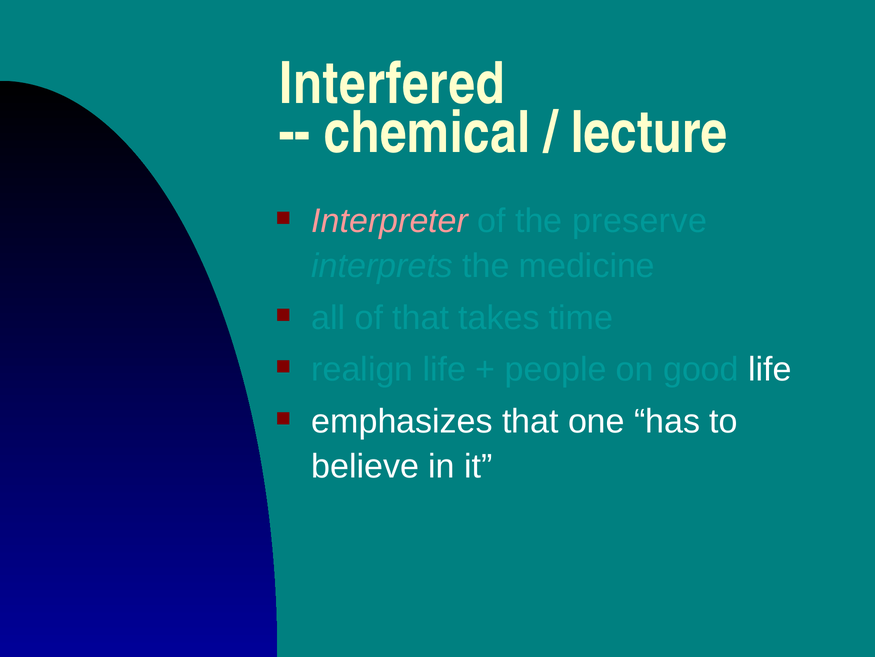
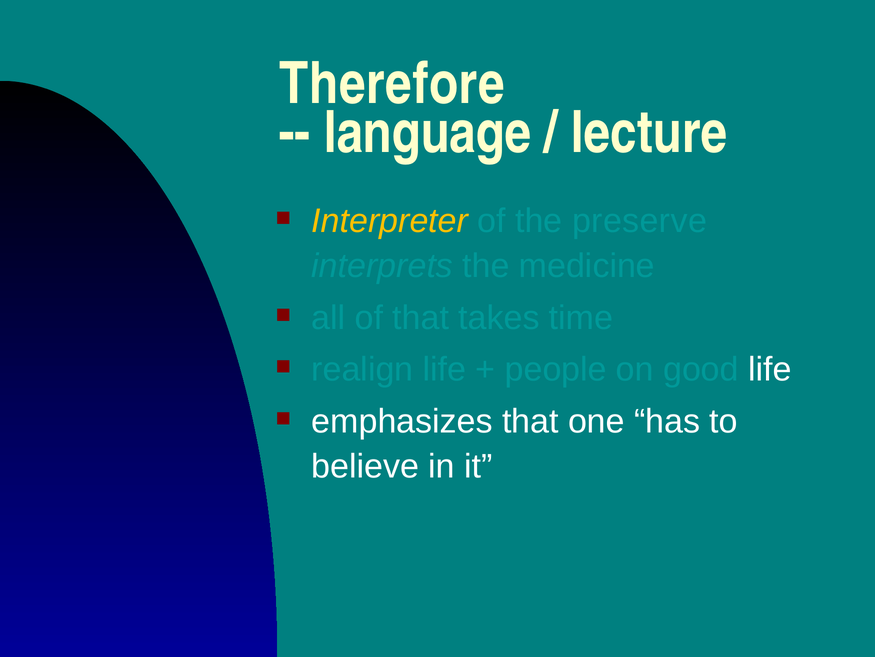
Interfered: Interfered -> Therefore (392, 84)
chemical: chemical -> language (427, 133)
Interpreter colour: pink -> yellow (390, 221)
